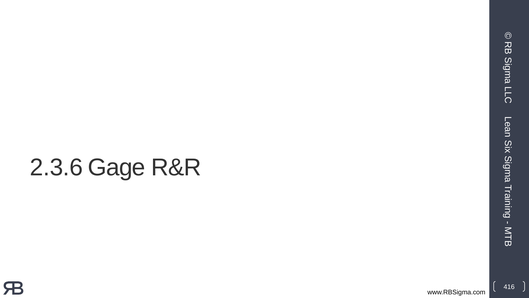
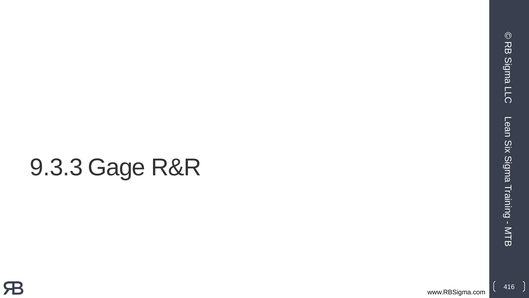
2.3.6: 2.3.6 -> 9.3.3 (56, 167)
